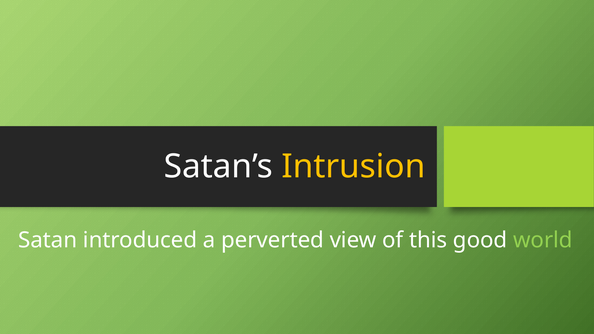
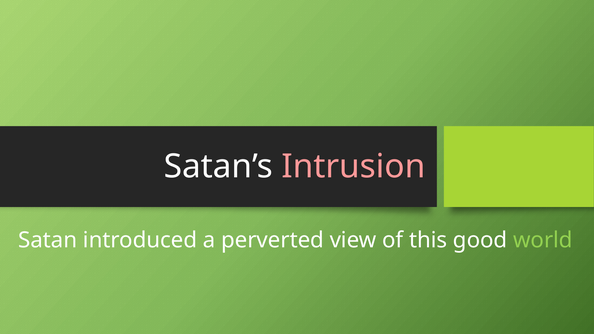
Intrusion colour: yellow -> pink (353, 166)
